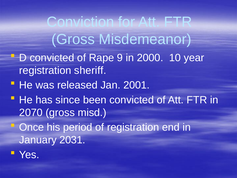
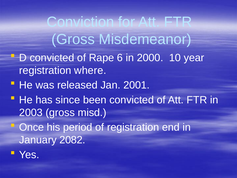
9: 9 -> 6 (120, 58)
sheriff: sheriff -> where (90, 70)
2070: 2070 -> 2003 (31, 112)
2031: 2031 -> 2082 (72, 140)
